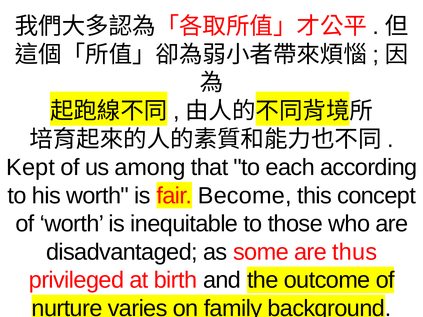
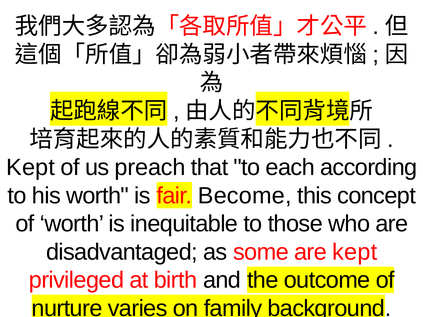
among: among -> preach (150, 168)
are thus: thus -> kept (355, 252)
